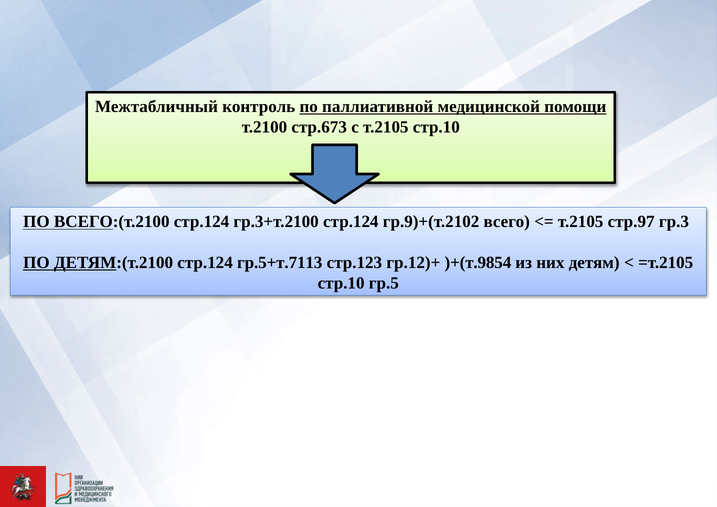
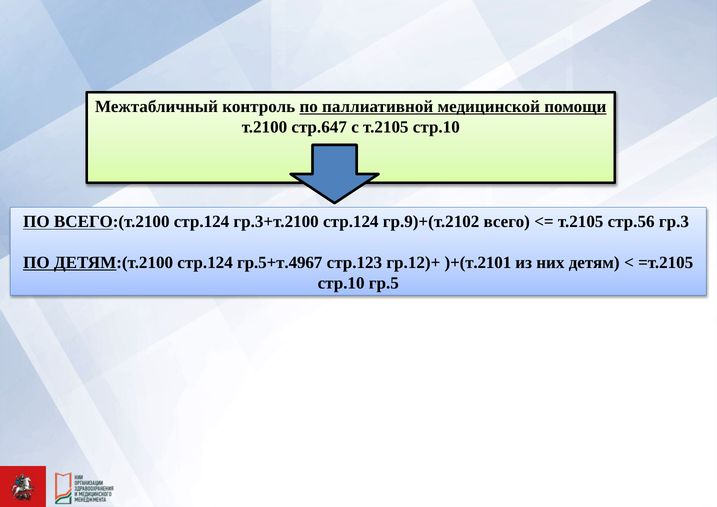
стр.673: стр.673 -> стр.647 (319, 127)
стр.97: стр.97 -> стр.56 (631, 222)
гр.5+т.7113: гр.5+т.7113 -> гр.5+т.4967 (280, 263)
)+(т.9854: )+(т.9854 -> )+(т.2101 (478, 263)
